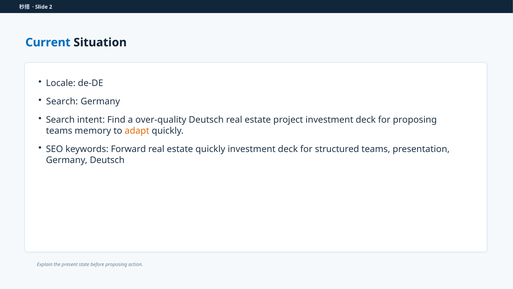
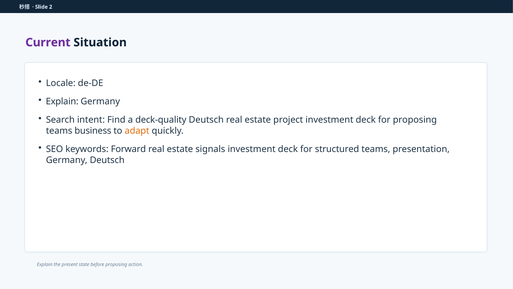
Current colour: blue -> purple (48, 42)
Search: Search -> Explain (62, 101)
over-quality: over-quality -> deck-quality (161, 120)
memory: memory -> business (93, 131)
estate quickly: quickly -> signals (210, 149)
